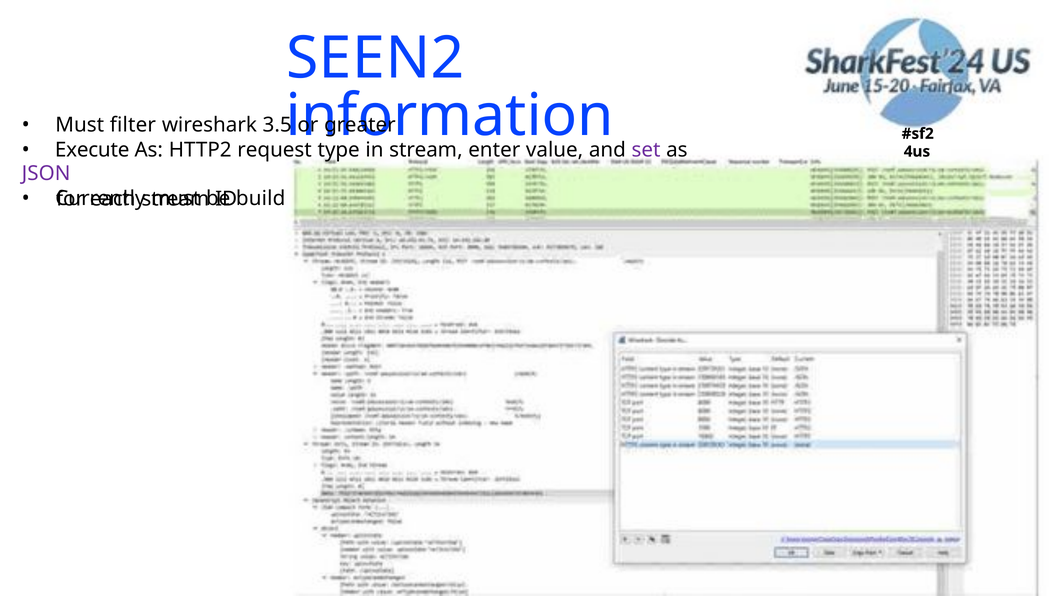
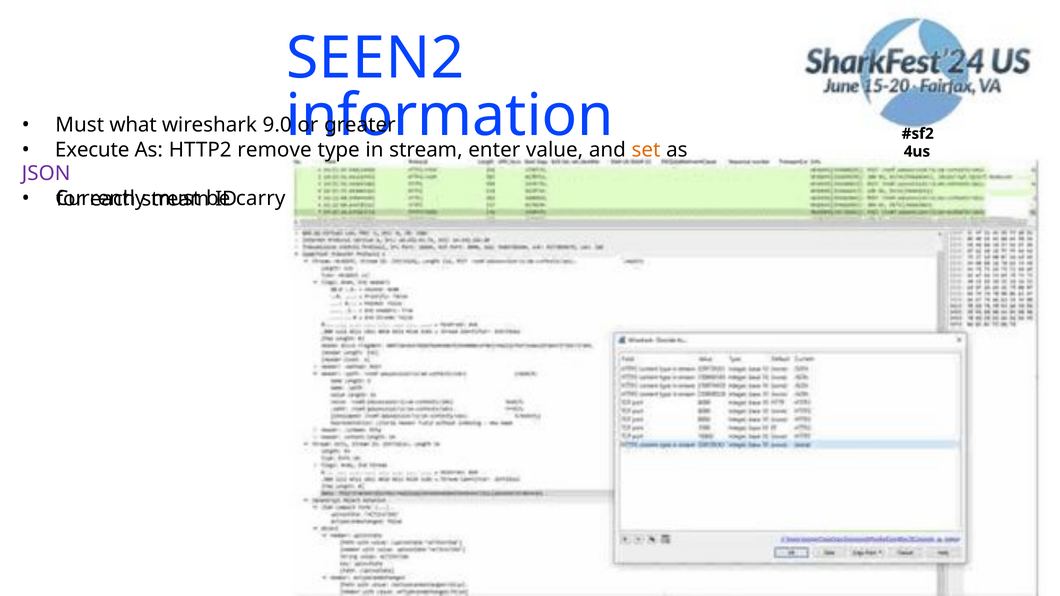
filter: filter -> what (133, 125)
3.5: 3.5 -> 9.0 (277, 125)
request: request -> remove (275, 150)
set colour: purple -> orange (646, 150)
build: build -> carry (261, 198)
